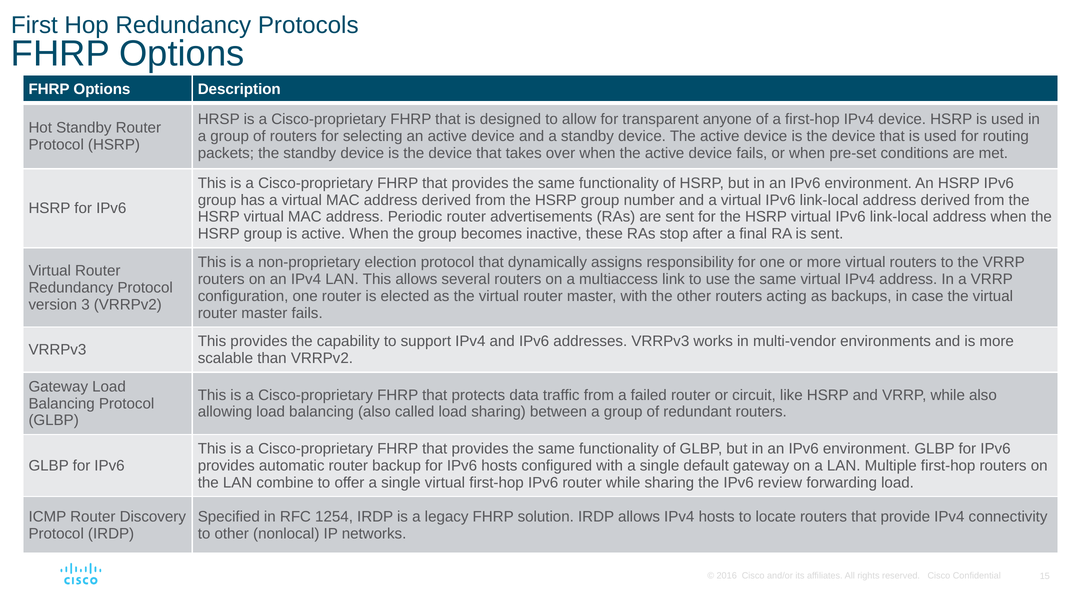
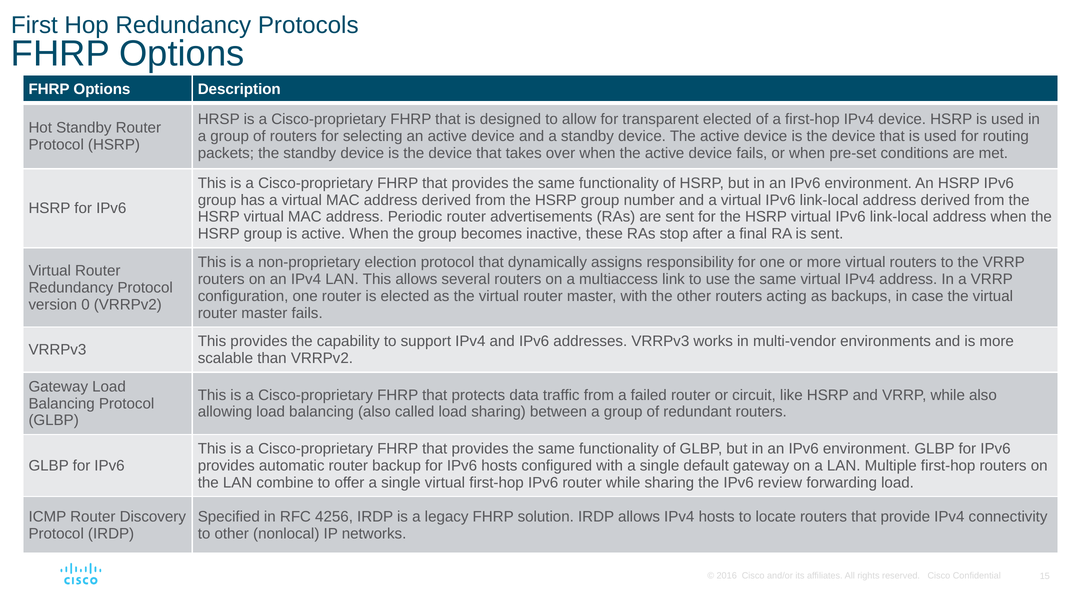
transparent anyone: anyone -> elected (727, 119)
3: 3 -> 0 (85, 304)
1254: 1254 -> 4256 (334, 516)
